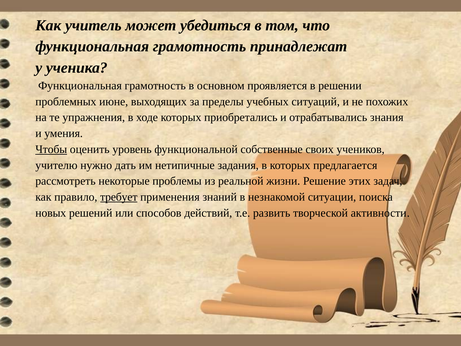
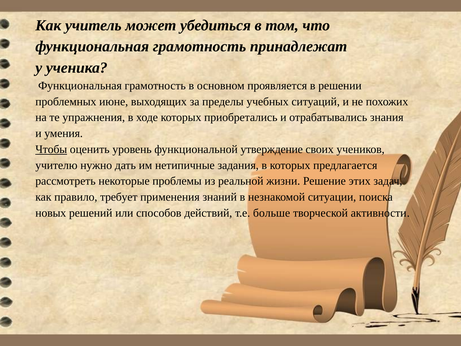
собственные: собственные -> утверждение (272, 149)
требует underline: present -> none (119, 197)
развить: развить -> больше (272, 213)
